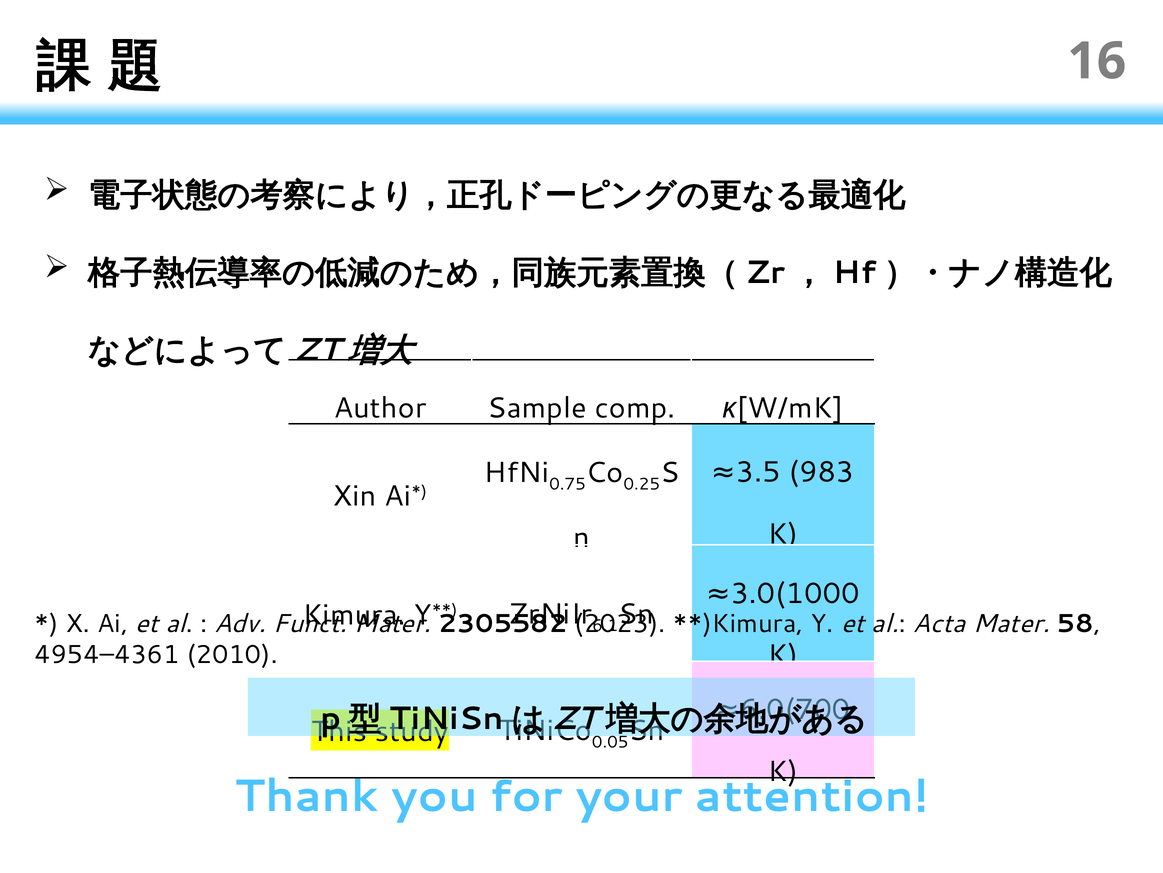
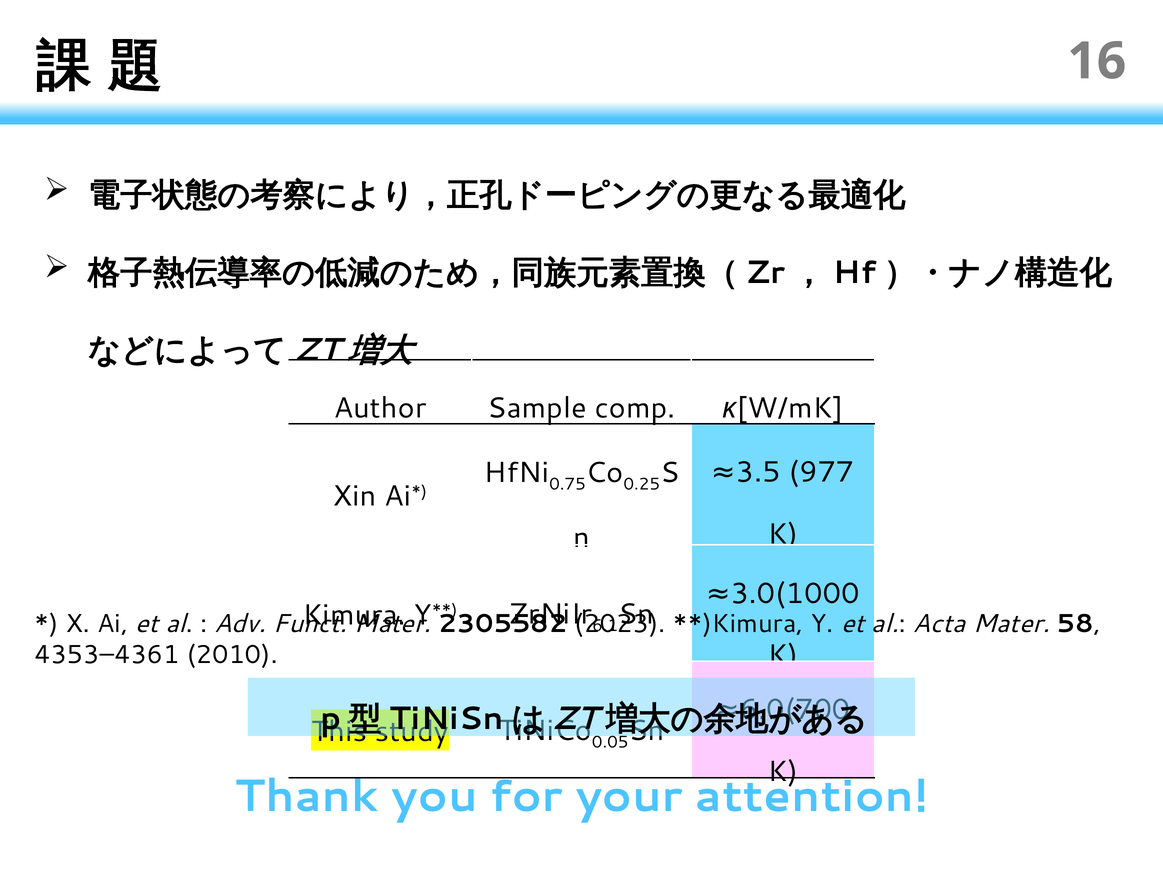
983: 983 -> 977 (821, 472)
4954–4361: 4954–4361 -> 4353–4361 (107, 654)
